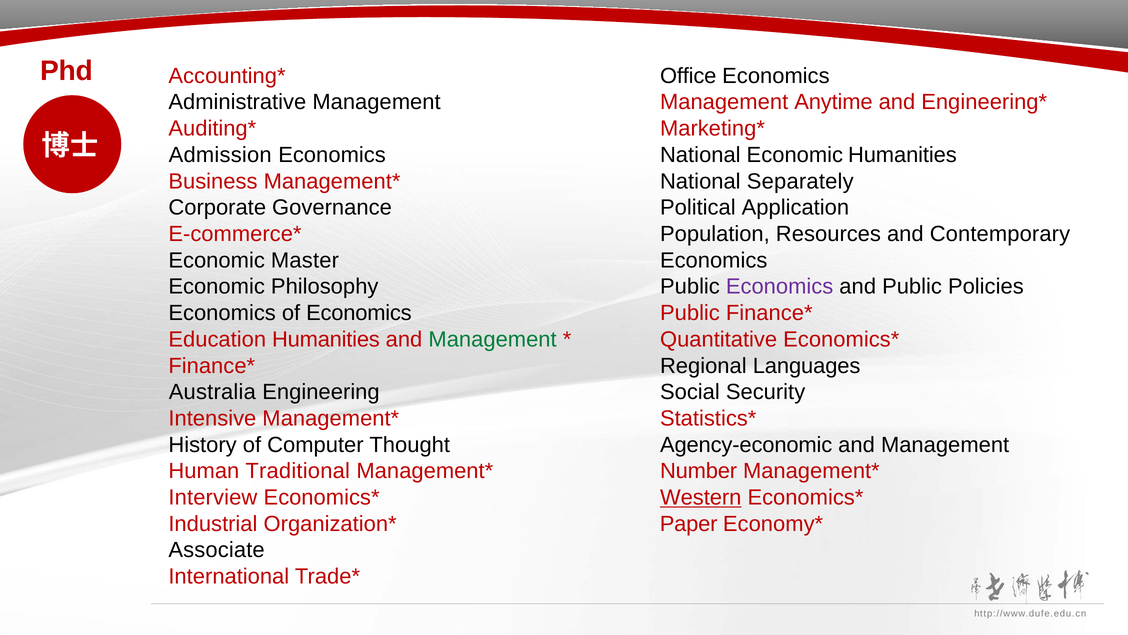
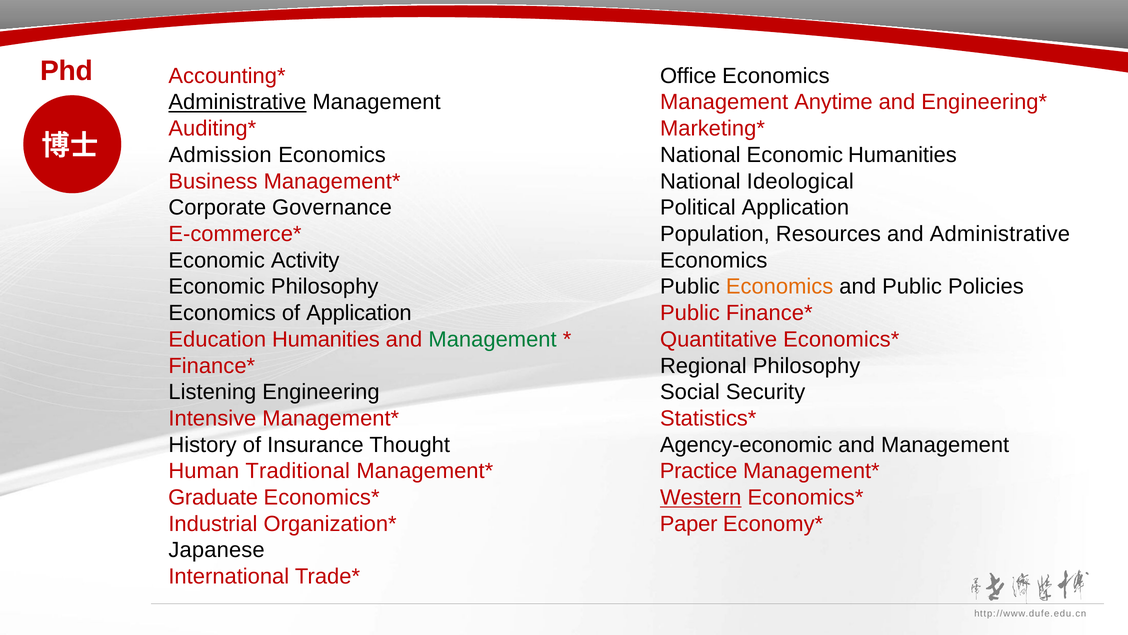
Administrative underline: none -> present (237, 102)
Separately: Separately -> Ideological (800, 181)
and Contemporary: Contemporary -> Administrative (1000, 234)
Master: Master -> Activity (305, 260)
Economics colour: purple -> orange (780, 286)
of Economics: Economics -> Application (359, 313)
Regional Languages: Languages -> Philosophy (807, 365)
Australia: Australia -> Listening (212, 392)
Computer: Computer -> Insurance (315, 444)
Number: Number -> Practice (699, 471)
Interview: Interview -> Graduate (213, 497)
Associate: Associate -> Japanese (217, 550)
